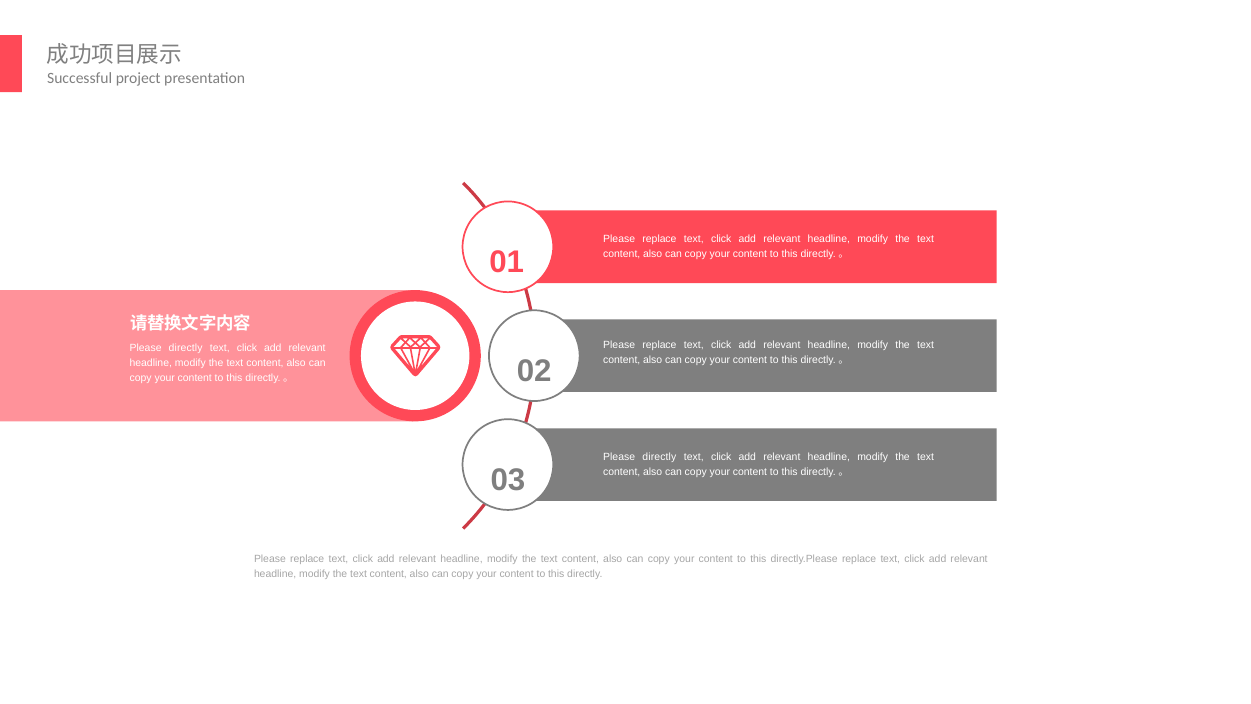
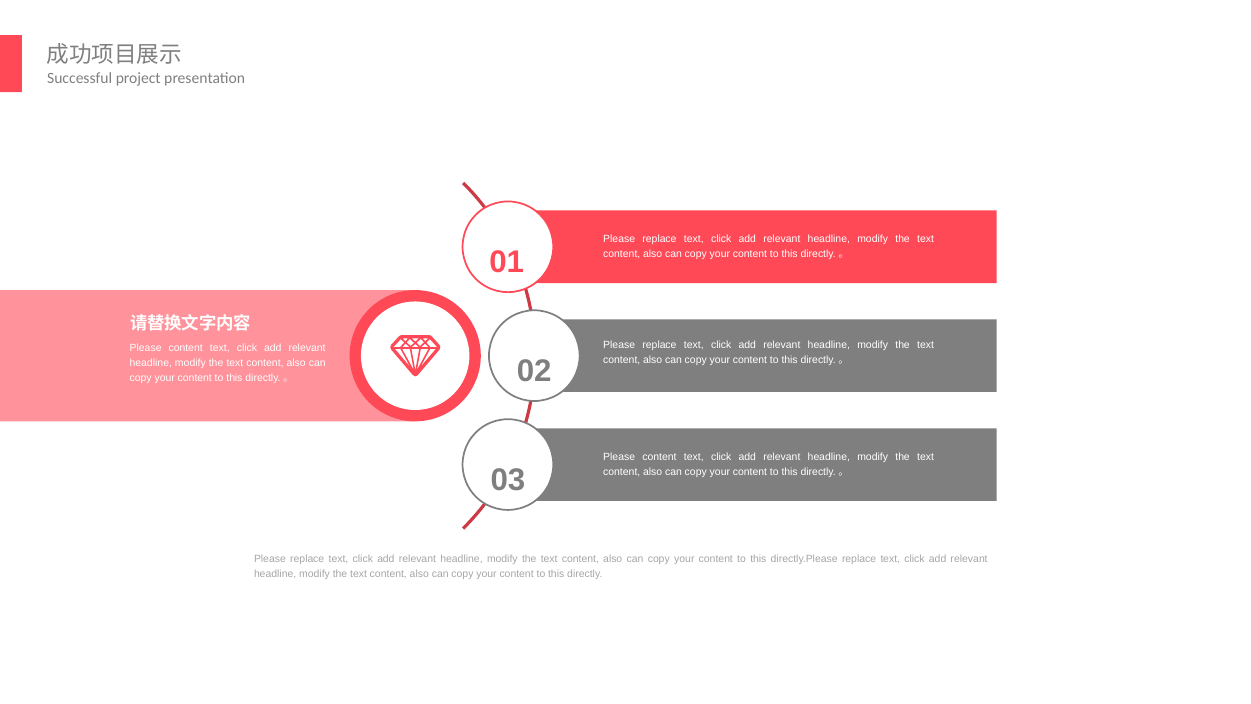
directly: directly -> content (186, 348)
directly: directly -> content (659, 456)
